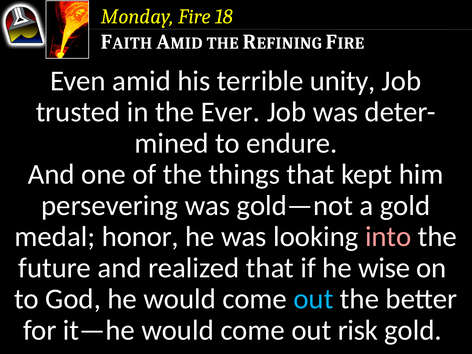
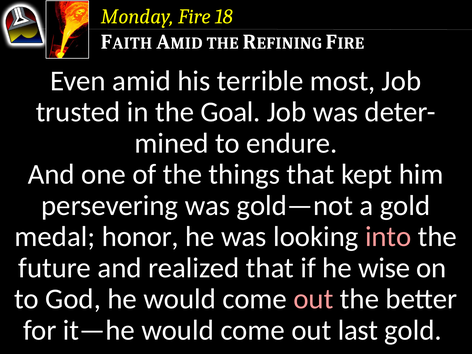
unity: unity -> most (343, 81)
Ever: Ever -> Goal (231, 112)
out colour: light blue -> pink (313, 299)
risk: risk -> last (358, 330)
